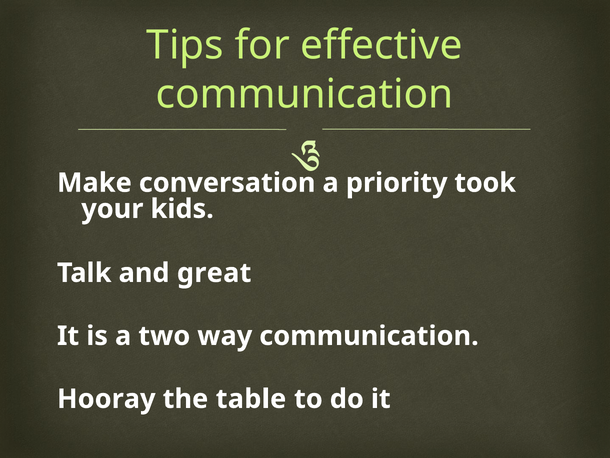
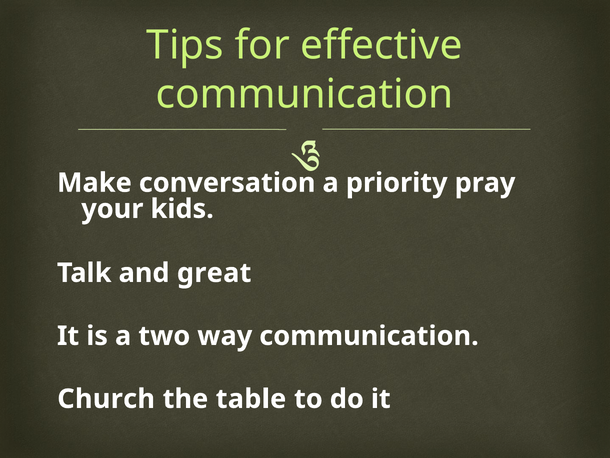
took: took -> pray (485, 183)
Hooray: Hooray -> Church (106, 399)
